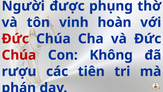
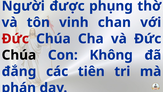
hoàn: hoàn -> chan (114, 22)
Chúa colour: red -> black (19, 55)
rượu: rượu -> đắng (19, 71)
